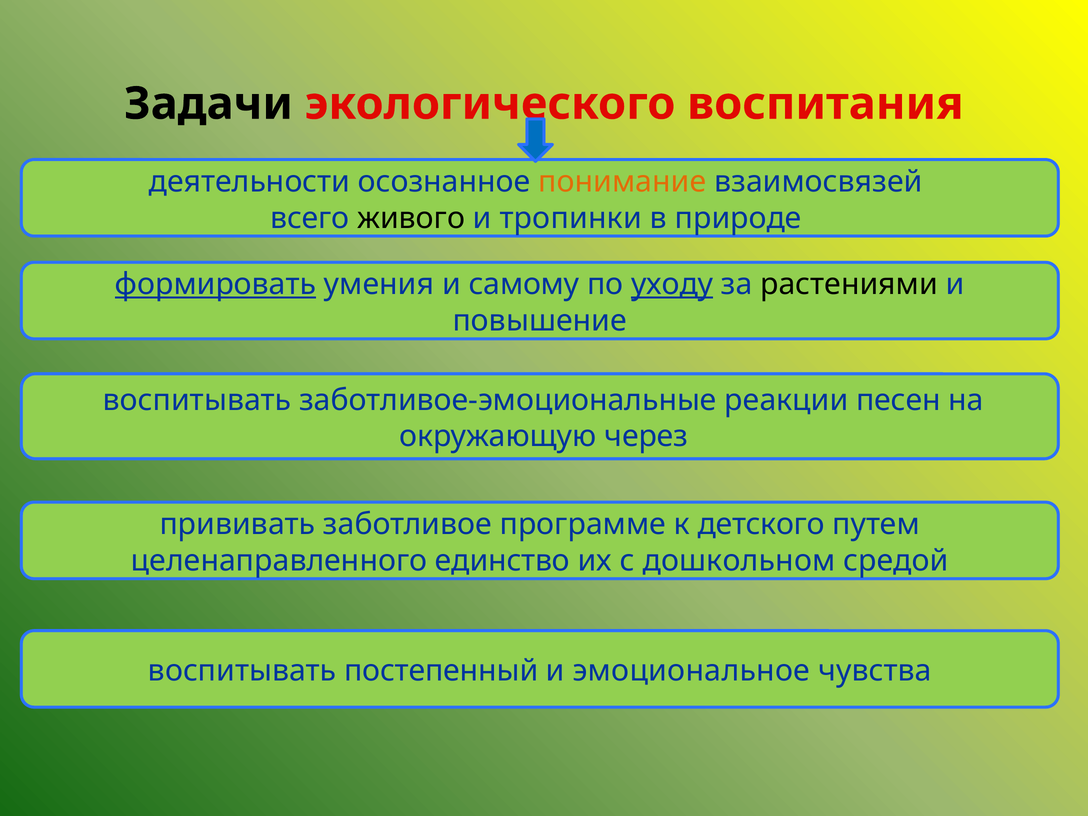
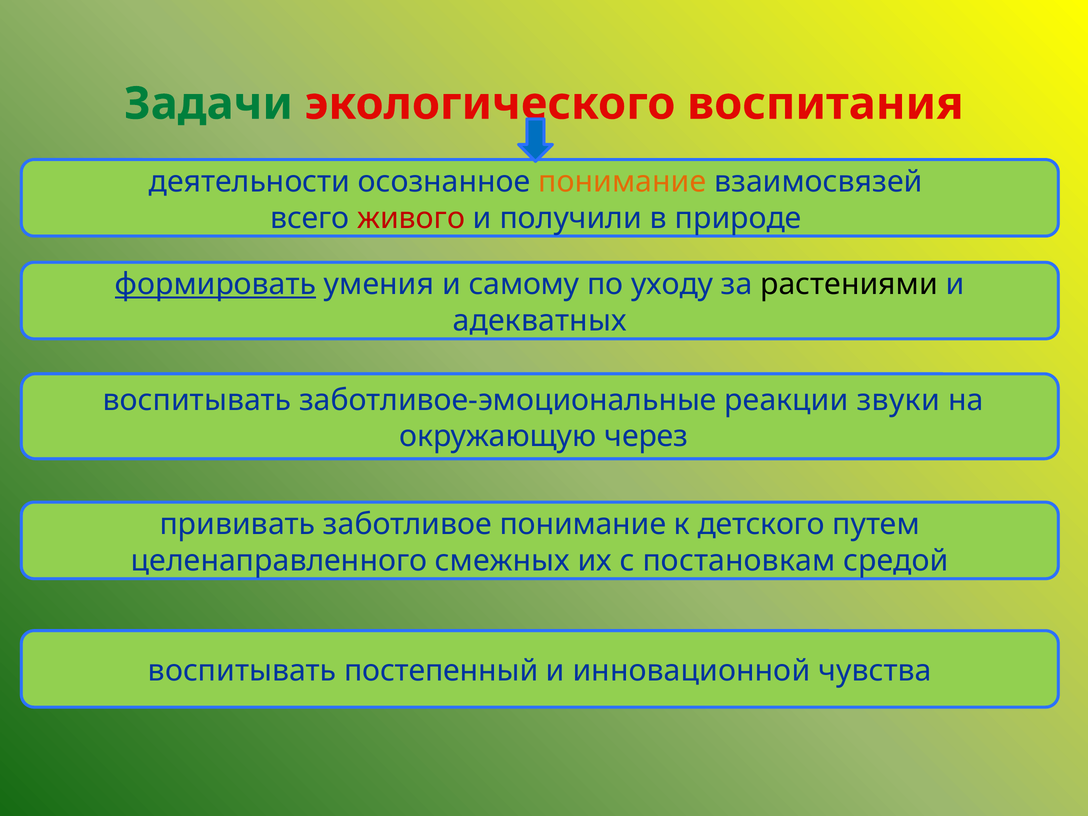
Задачи colour: black -> green (208, 104)
живого colour: black -> red (411, 218)
тропинки: тропинки -> получили (571, 218)
уходу underline: present -> none (672, 285)
повышение: повышение -> адекватных (540, 321)
песен: песен -> звуки (898, 400)
заботливое программе: программе -> понимание (583, 524)
единство: единство -> смежных (502, 561)
дошкольном: дошкольном -> постановкам (739, 561)
эмоциональное: эмоциональное -> инновационной (691, 671)
